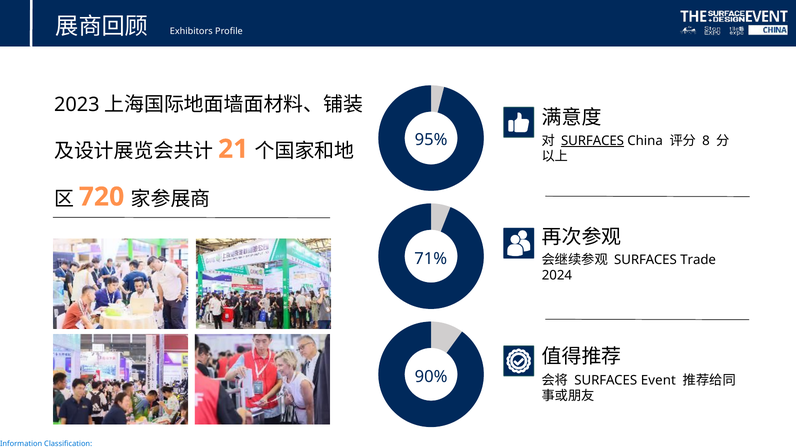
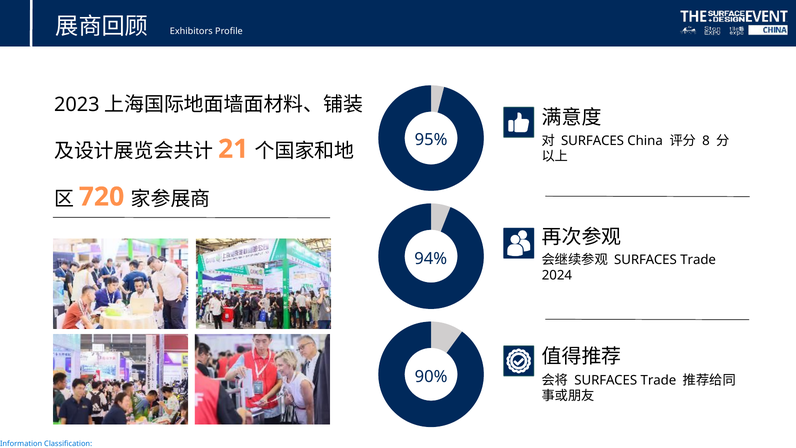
SURFACES underline: present -> none (593, 141)
71%: 71% -> 94% (431, 259)
Event: Event -> Trade (658, 380)
